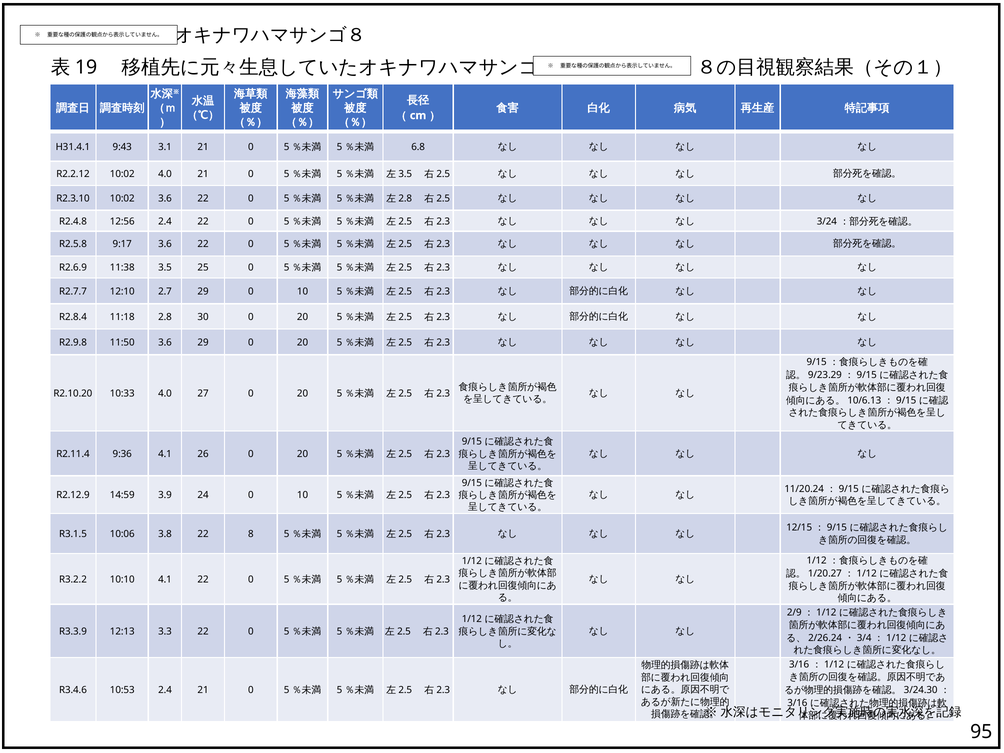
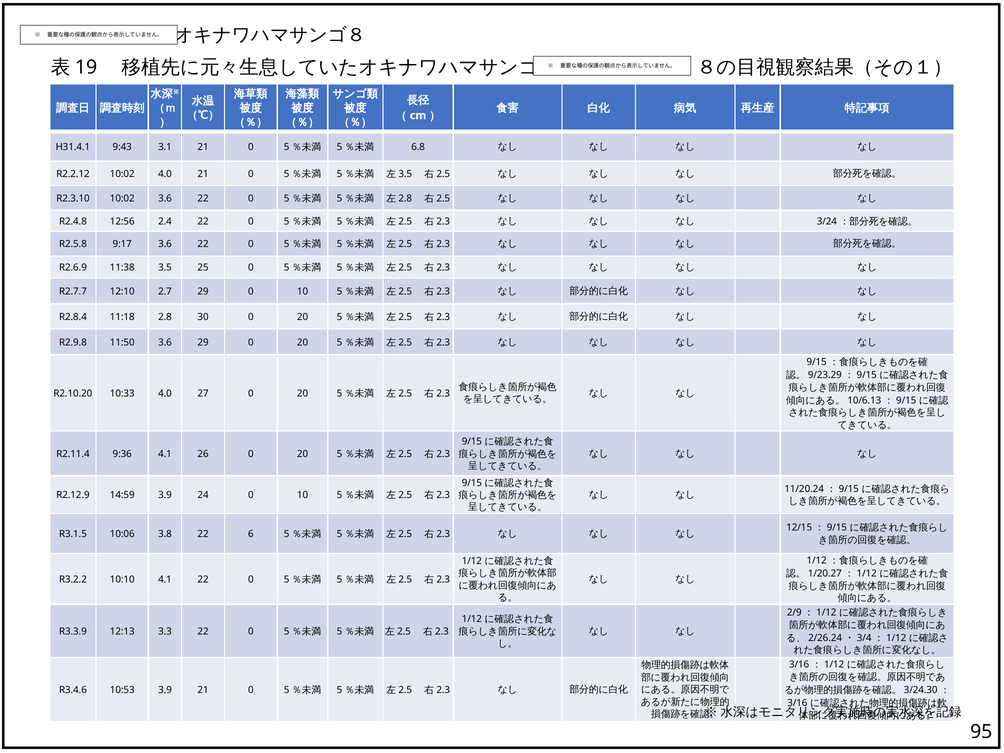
8: 8 -> 6 (251, 534)
10:53 2.4: 2.4 -> 3.9 (165, 690)
